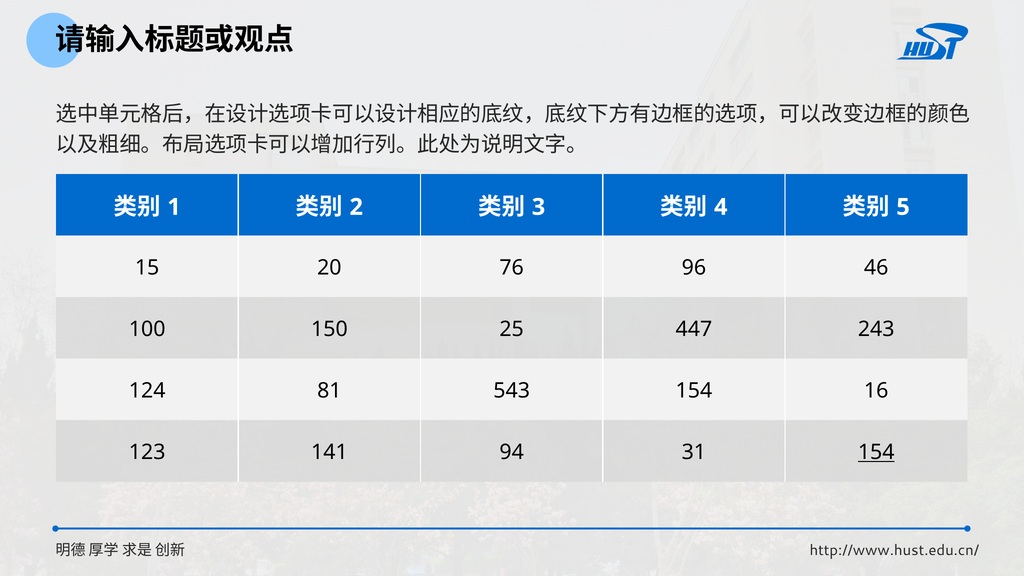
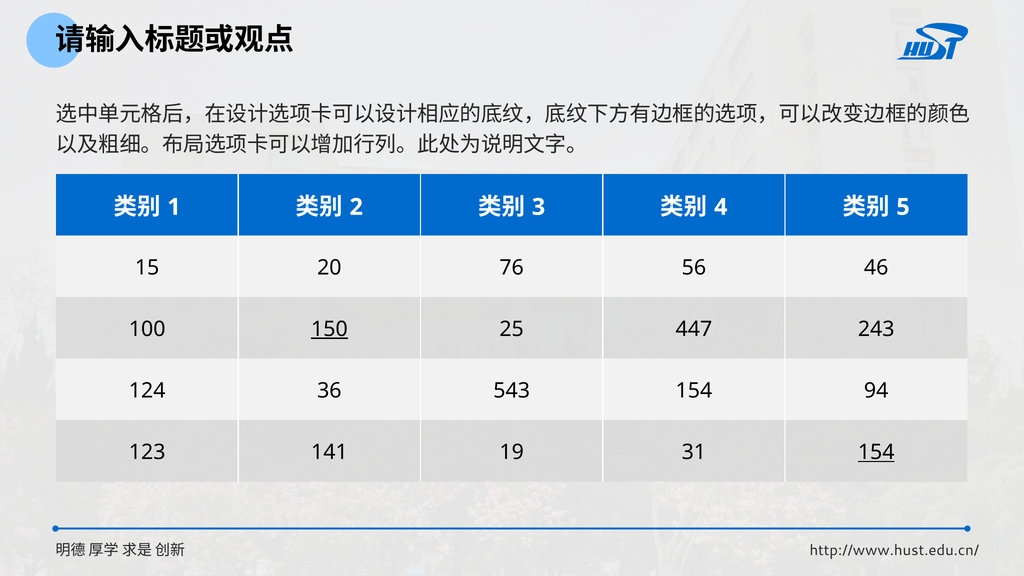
96: 96 -> 56 (694, 268)
150 underline: none -> present (329, 329)
81: 81 -> 36 (329, 391)
16: 16 -> 94 (876, 391)
94: 94 -> 19 (512, 452)
